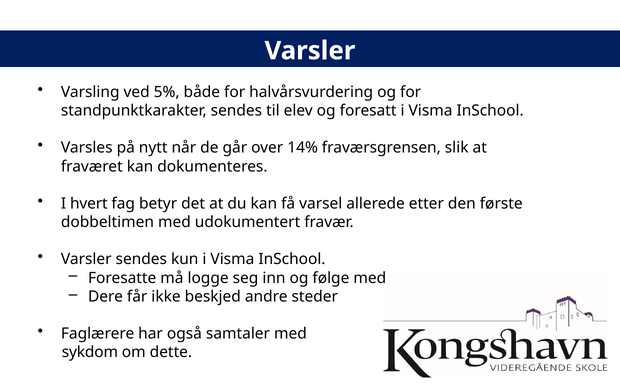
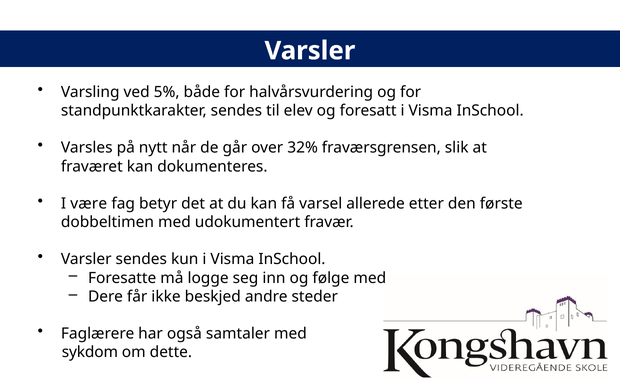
14%: 14% -> 32% (303, 148)
hvert: hvert -> være (89, 204)
